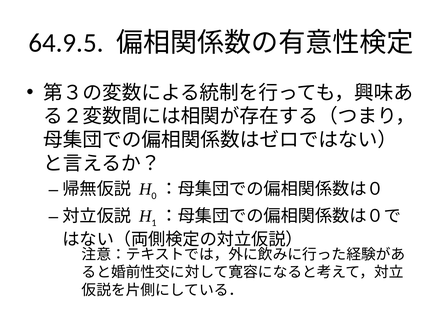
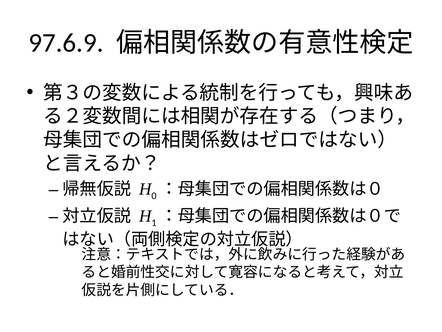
64.9.5: 64.9.5 -> 97.6.9 (66, 43)
